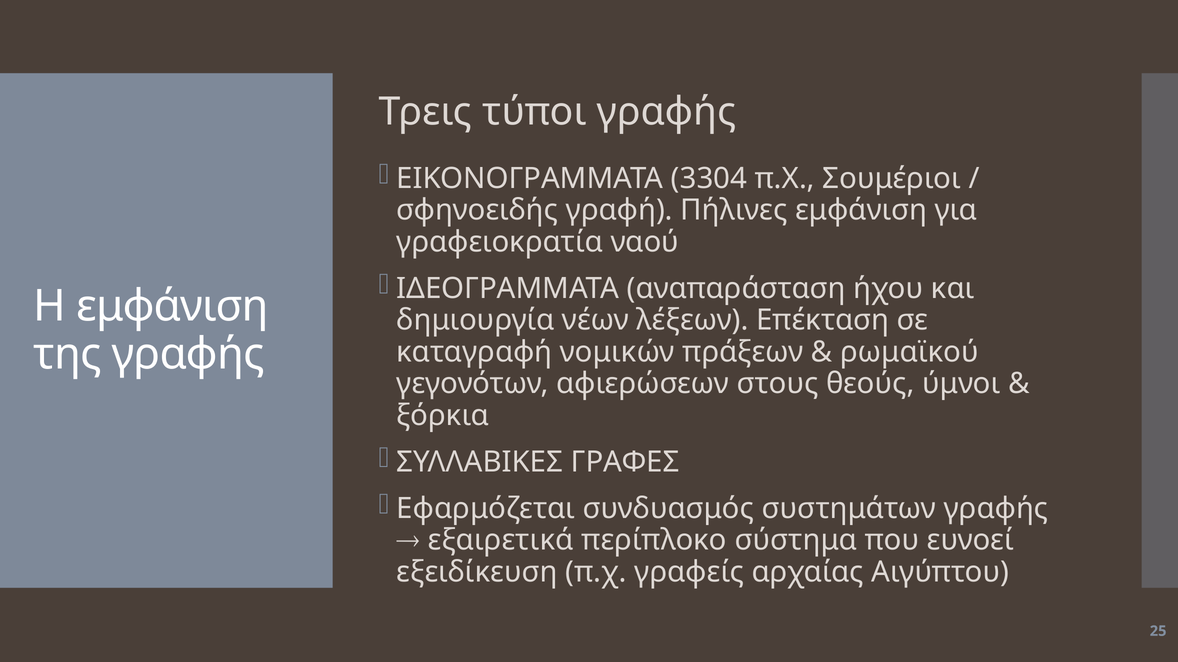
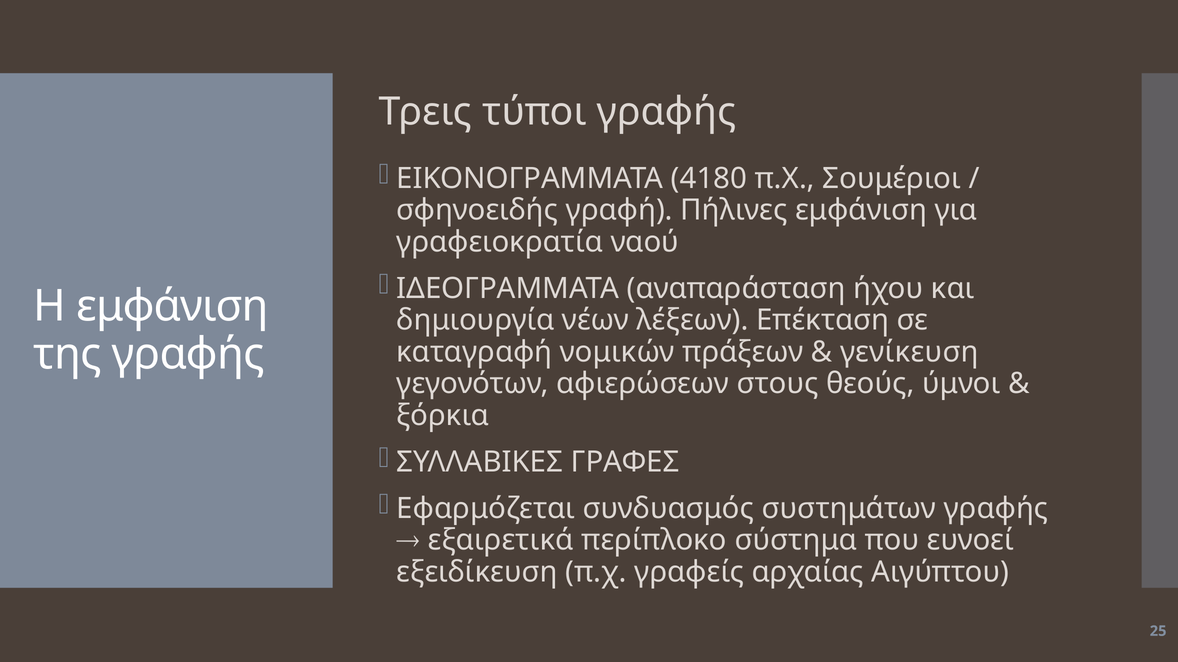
3304: 3304 -> 4180 (709, 179)
ρωμαϊκού: ρωμαϊκού -> γενίκευση (909, 352)
